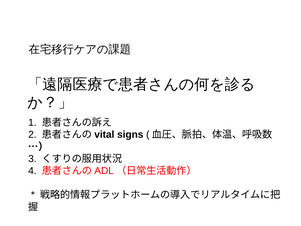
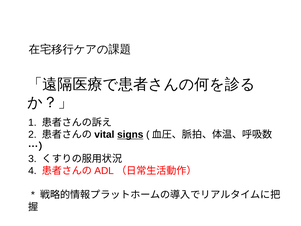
signs underline: none -> present (130, 134)
